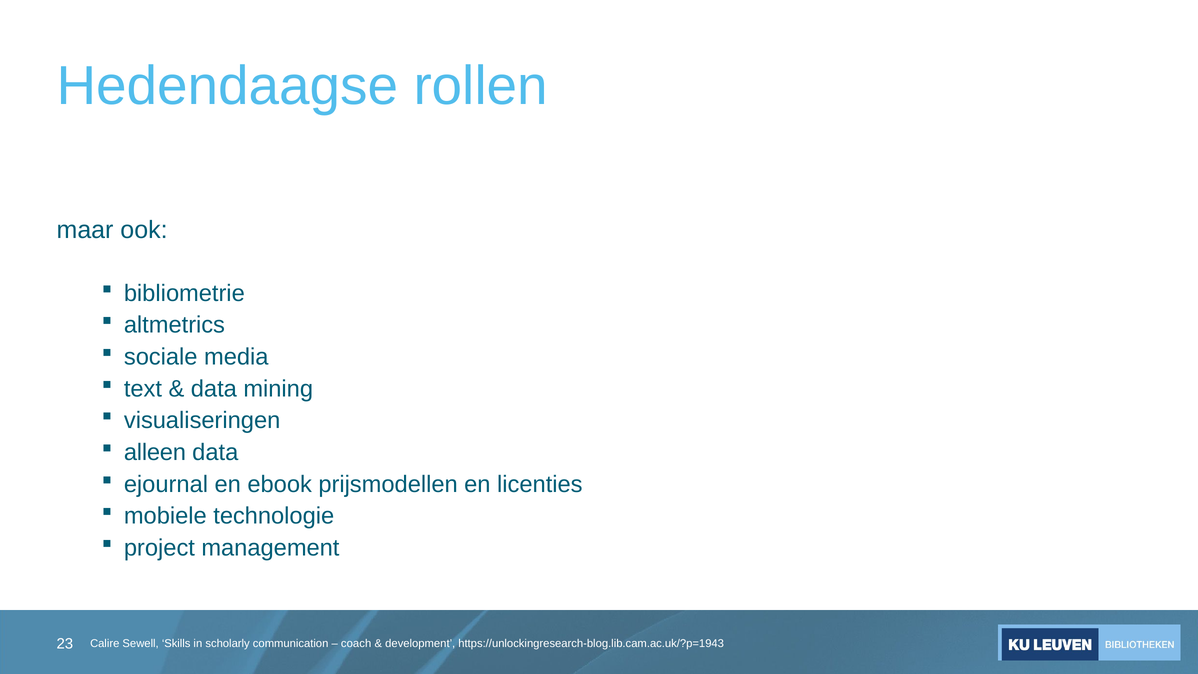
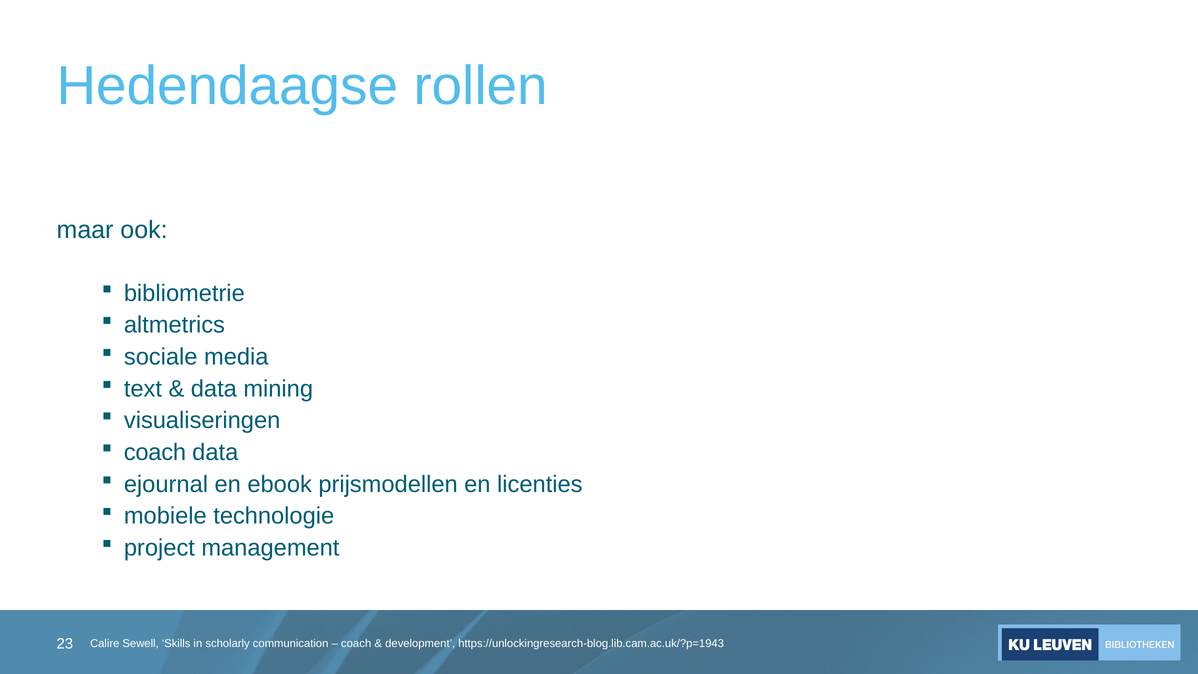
alleen: alleen -> coach (155, 452)
